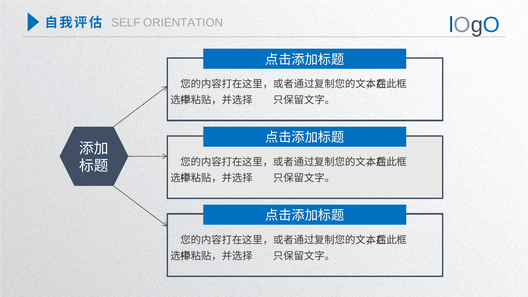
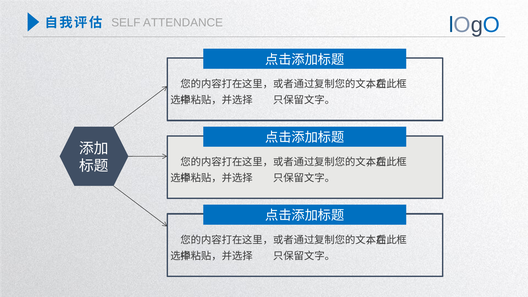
ORIENTATION: ORIENTATION -> ATTENDANCE (183, 23)
